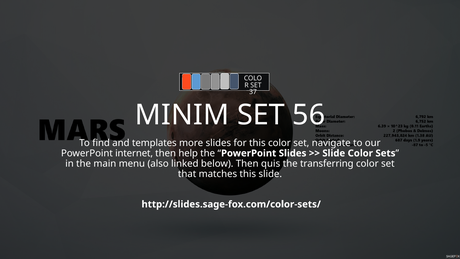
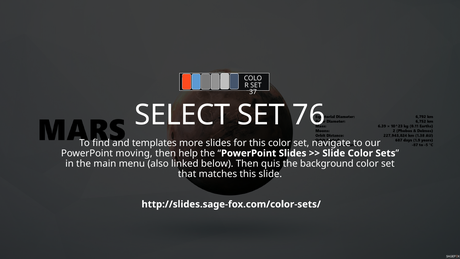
MINIM: MINIM -> SELECT (182, 115)
56: 56 -> 76 (309, 115)
internet: internet -> moving (134, 153)
transferring: transferring -> background (327, 163)
